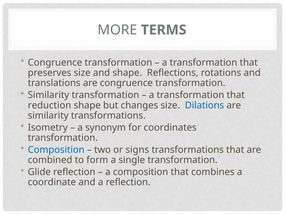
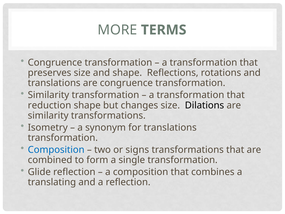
Dilations colour: blue -> black (204, 105)
for coordinates: coordinates -> translations (170, 127)
coordinate: coordinate -> translating (52, 182)
